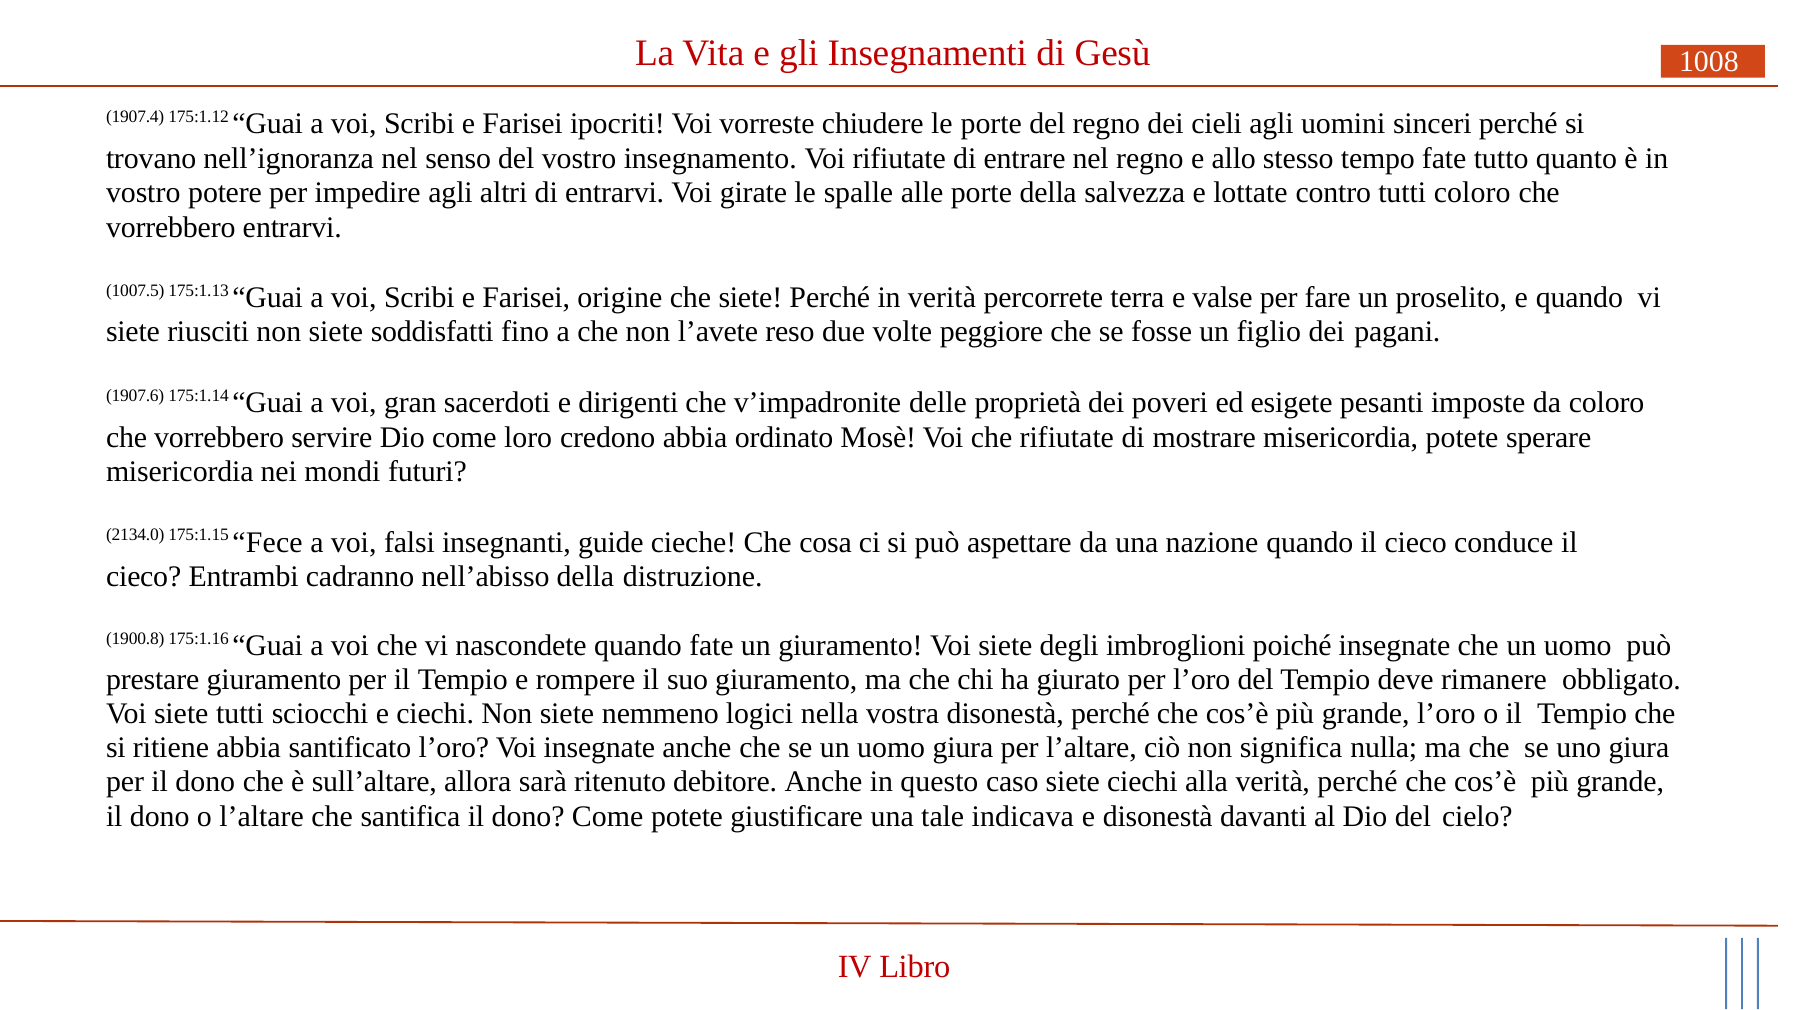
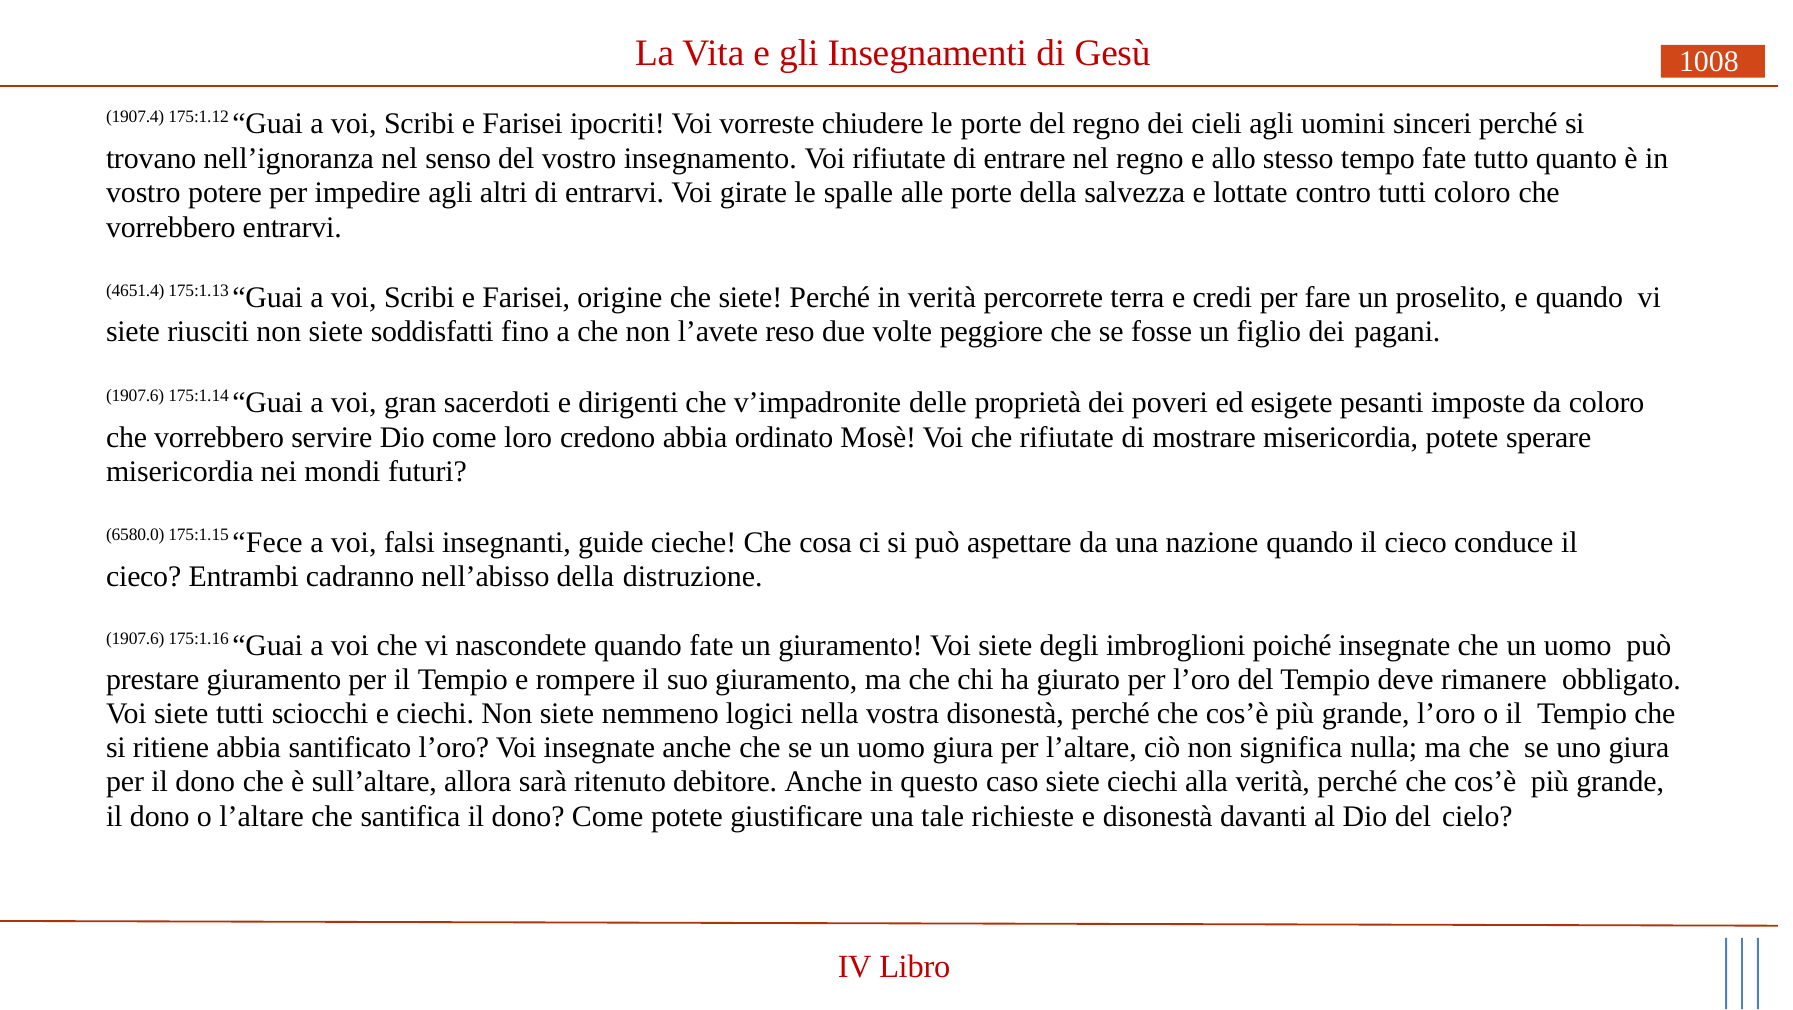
1007.5: 1007.5 -> 4651.4 (135, 290)
valse: valse -> credi (1222, 298)
2134.0: 2134.0 -> 6580.0 (135, 535)
1900.8: 1900.8 -> 1907.6 (135, 638)
indicava: indicava -> richieste (1023, 816)
